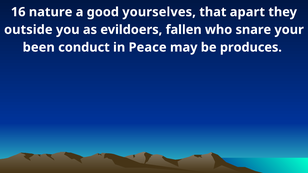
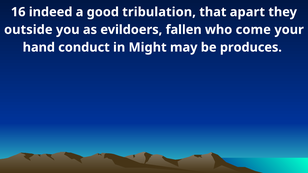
nature: nature -> indeed (51, 12)
yourselves: yourselves -> tribulation (159, 12)
snare: snare -> come (253, 30)
been: been -> hand (39, 47)
Peace: Peace -> Might (148, 47)
